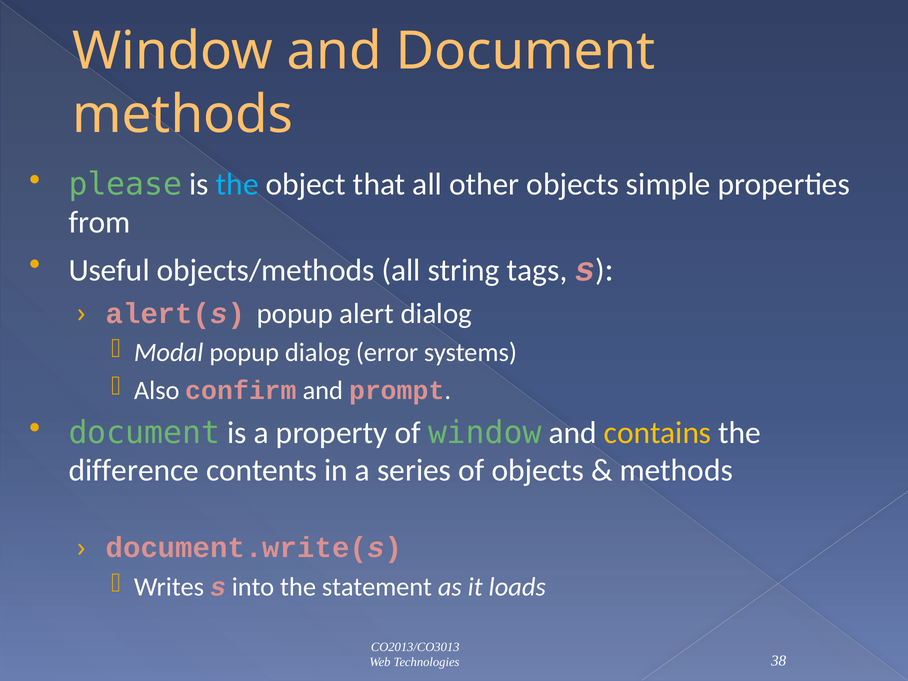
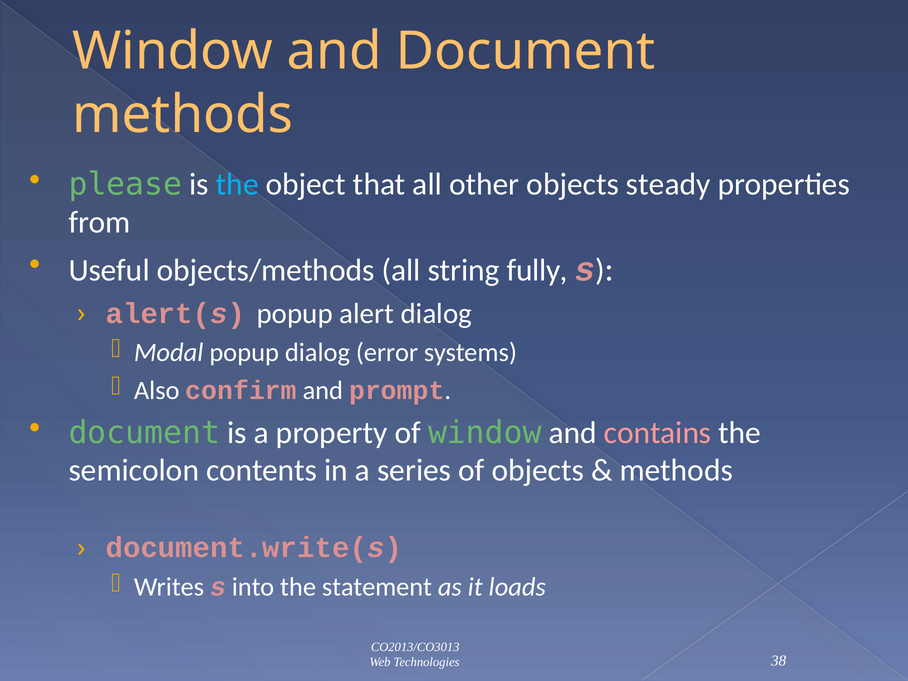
simple: simple -> steady (668, 184)
tags: tags -> fully (537, 270)
contains colour: yellow -> pink (658, 433)
difference: difference -> semicolon (134, 470)
